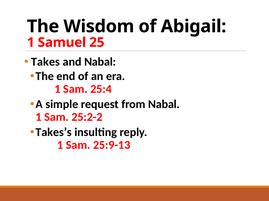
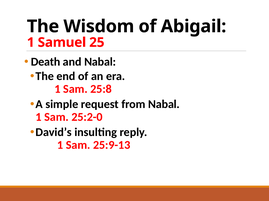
Takes: Takes -> Death (46, 62)
25:4: 25:4 -> 25:8 (101, 89)
25:2-2: 25:2-2 -> 25:2-0 (87, 117)
Takes’s: Takes’s -> David’s (54, 133)
